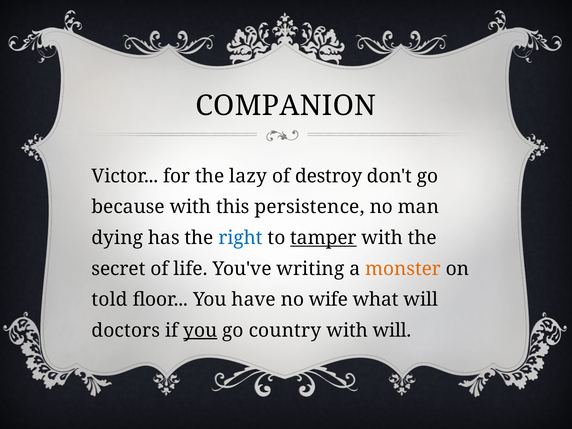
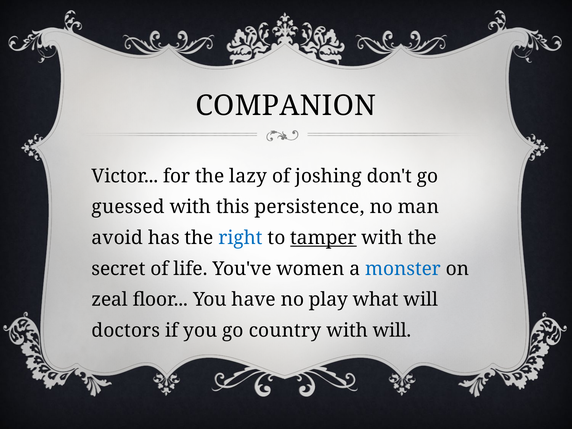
destroy: destroy -> joshing (329, 176)
because: because -> guessed (128, 207)
dying: dying -> avoid (117, 238)
writing: writing -> women (310, 269)
monster colour: orange -> blue (403, 269)
told: told -> zeal (110, 300)
wife: wife -> play (328, 300)
you underline: present -> none (200, 331)
